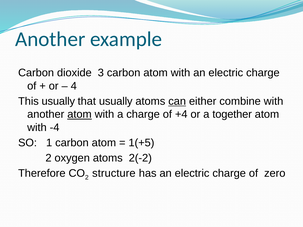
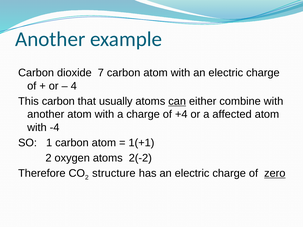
3: 3 -> 7 (101, 73)
This usually: usually -> carbon (58, 101)
atom underline: present -> none (80, 115)
together: together -> affected (232, 115)
1(+5: 1(+5 -> 1(+1 (141, 143)
zero underline: none -> present (275, 174)
